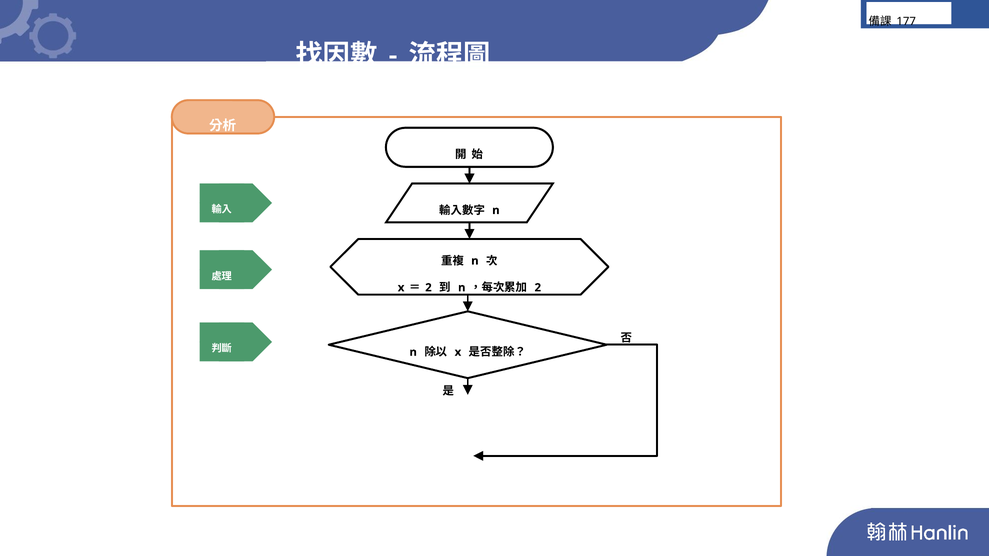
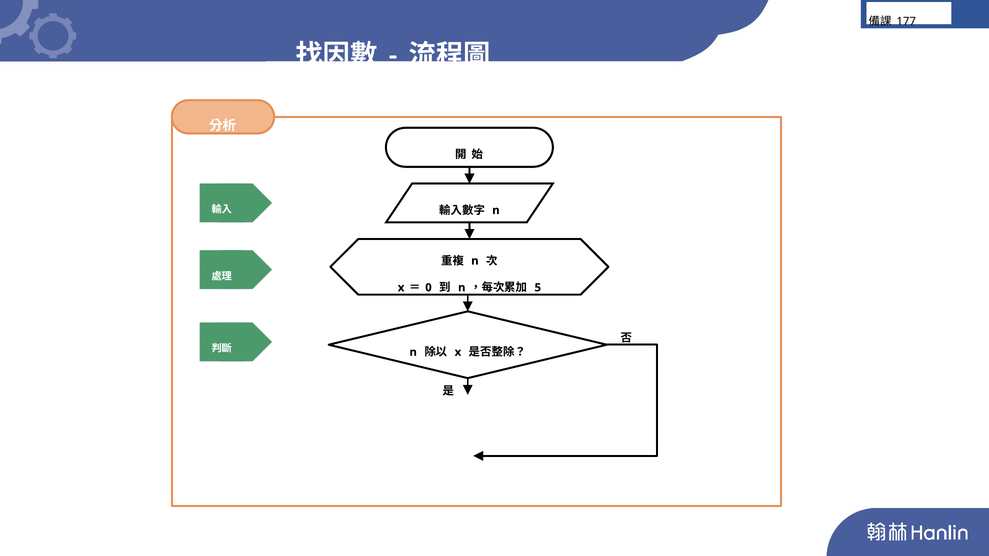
2: 2 -> 0 (428, 288)
2: 2 -> 5 (538, 288)
